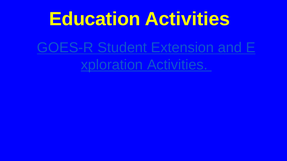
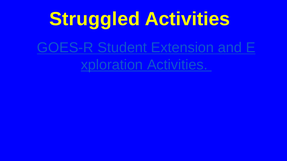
Education: Education -> Struggled (95, 19)
